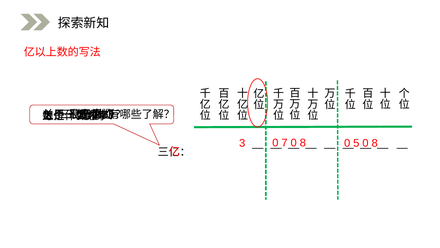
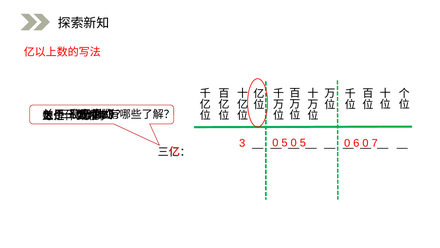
7: 7 -> 5 (285, 143)
8: 8 -> 5 (303, 143)
5: 5 -> 6 (356, 143)
8: 8 -> 7 (375, 143)
